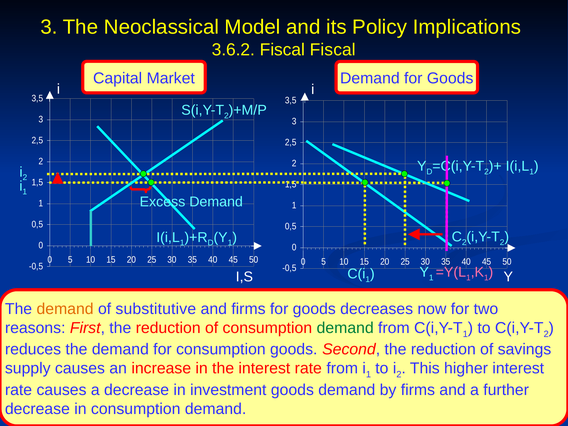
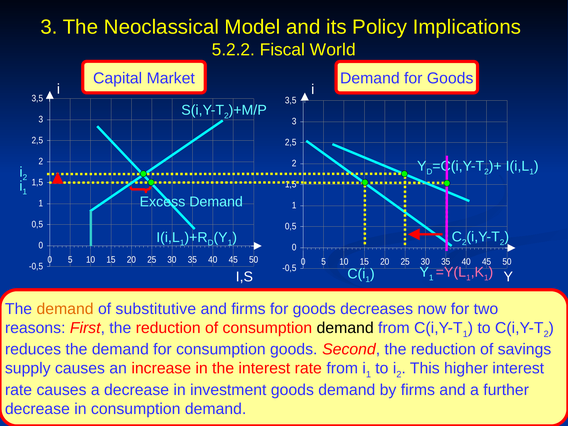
3.6.2: 3.6.2 -> 5.2.2 (233, 50)
Fiscal Fiscal: Fiscal -> World (333, 50)
demand colour: green -> black (345, 328)
